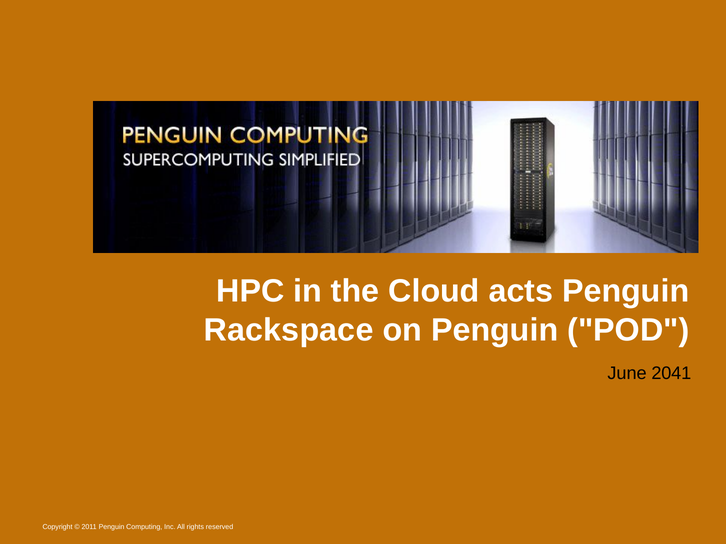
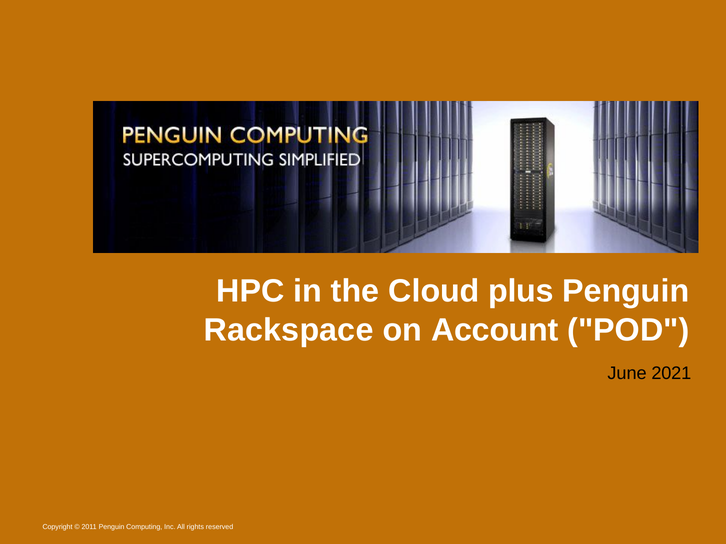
acts: acts -> plus (521, 292)
on Penguin: Penguin -> Account (495, 330)
2041: 2041 -> 2021 (671, 374)
